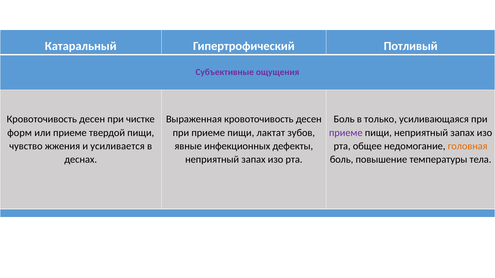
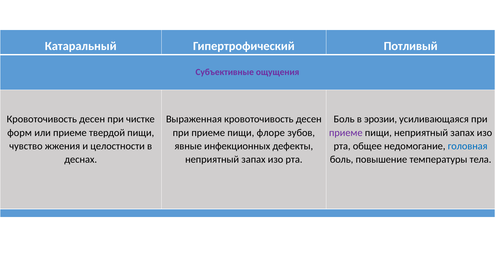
только: только -> эрозии (381, 119)
лактат: лактат -> флоре (271, 133)
усиливается: усиливается -> целостности (118, 146)
головная colour: orange -> blue (468, 146)
